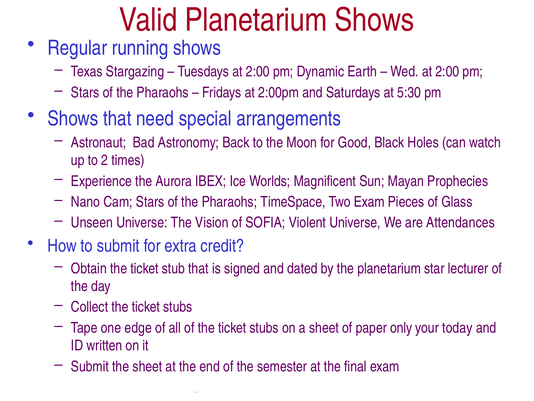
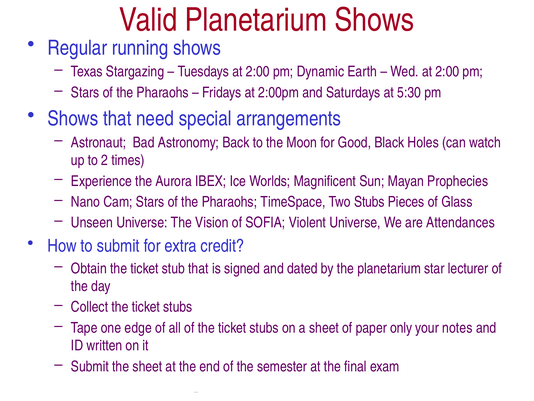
Two Exam: Exam -> Stubs (369, 202)
today: today -> notes (457, 327)
